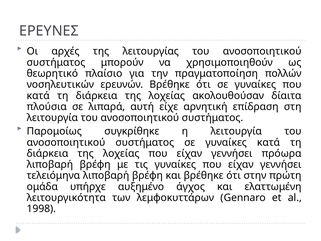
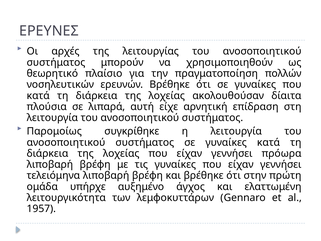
1998: 1998 -> 1957 (41, 209)
